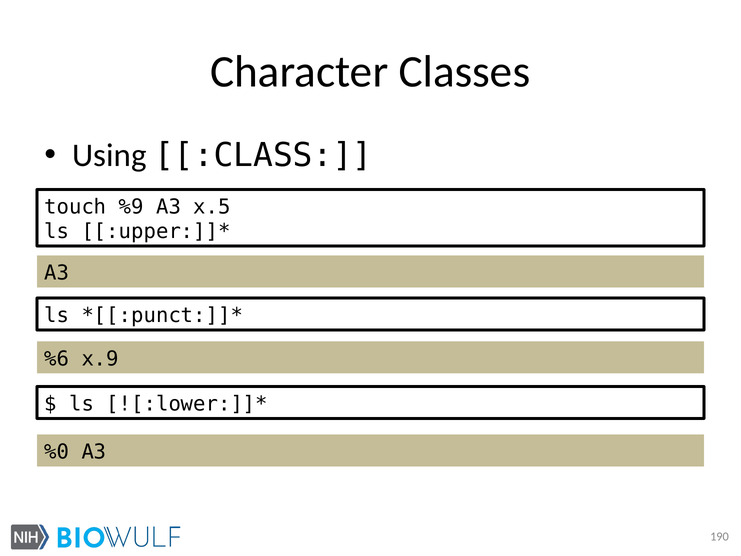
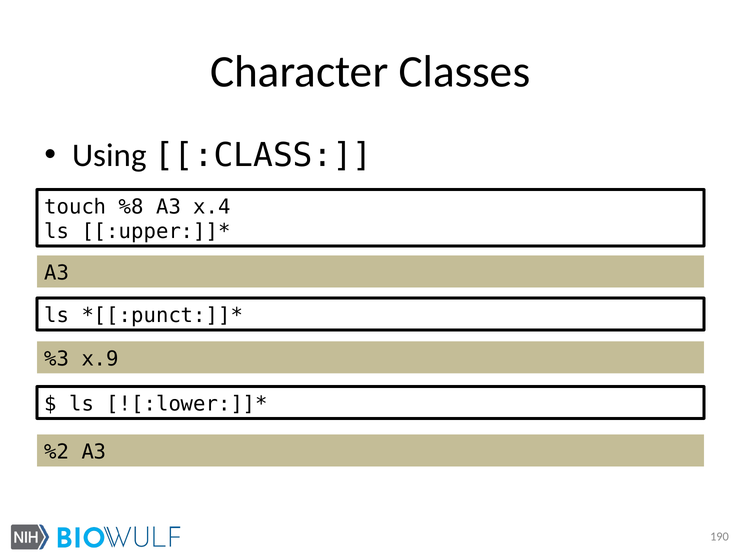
%9: %9 -> %8 (131, 207)
x.5: x.5 -> x.4 (212, 207)
%6: %6 -> %3 (57, 359)
%0: %0 -> %2 (57, 452)
